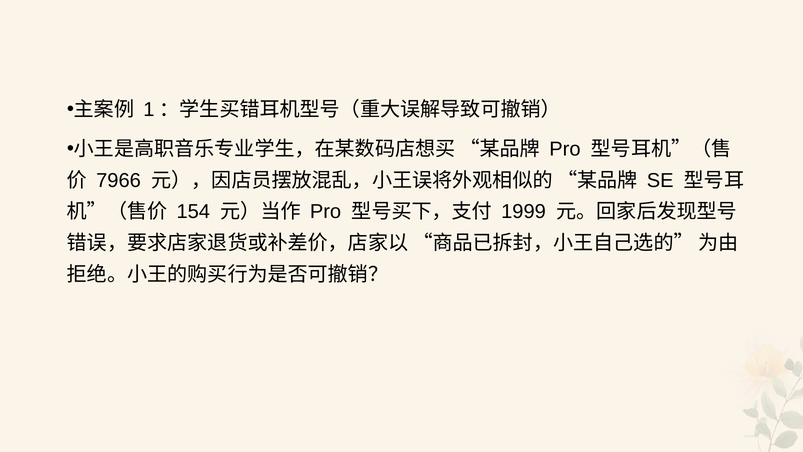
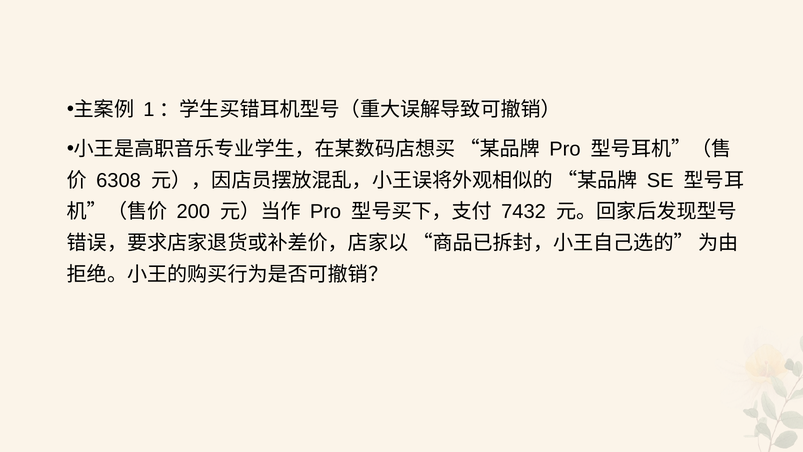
7966: 7966 -> 6308 (119, 180)
154: 154 -> 200 (193, 212)
1999: 1999 -> 7432 (524, 212)
